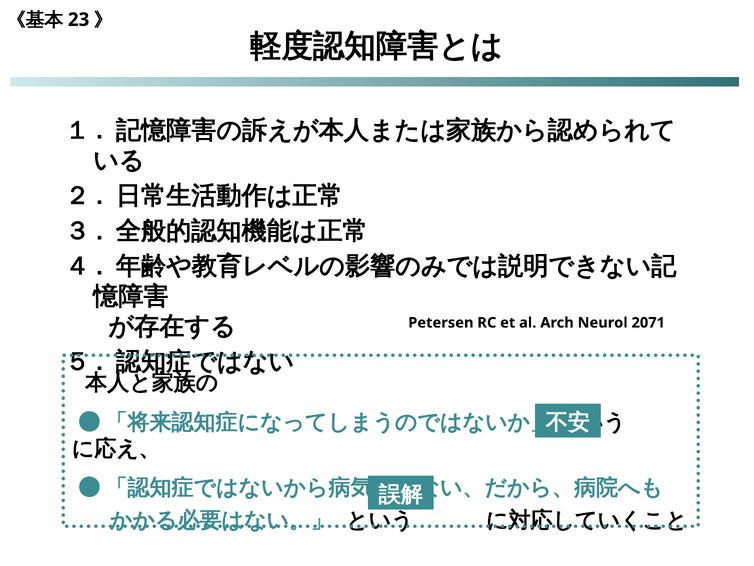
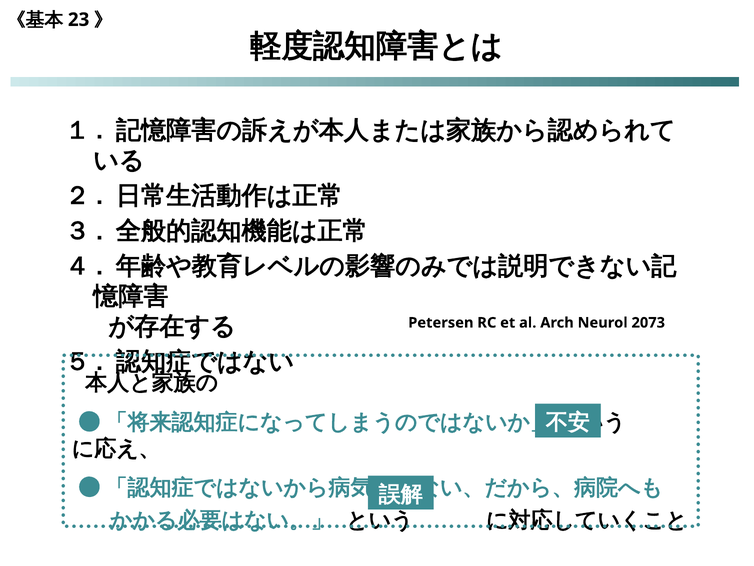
2071: 2071 -> 2073 (648, 322)
